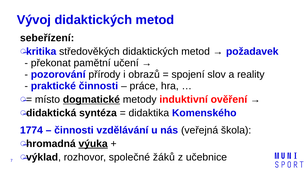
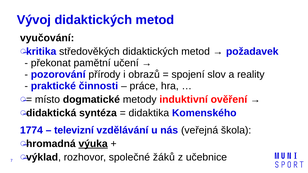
sebeřízení: sebeřízení -> vyučování (47, 38)
dogmatické underline: present -> none (91, 100)
činnosti: činnosti -> televizní (74, 130)
